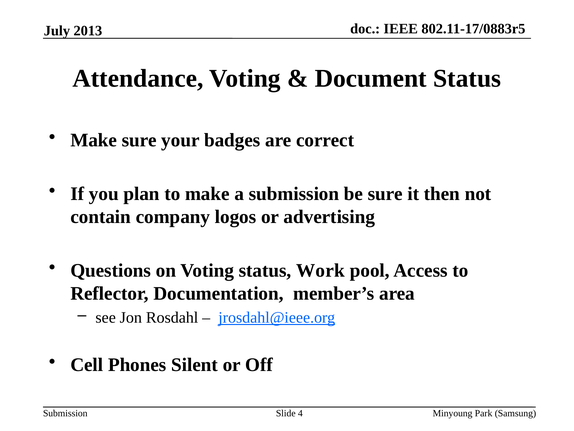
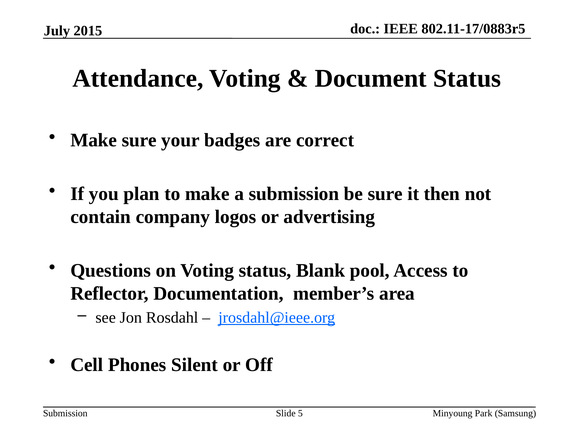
2013: 2013 -> 2015 (88, 31)
Work: Work -> Blank (321, 270)
4: 4 -> 5 (300, 413)
